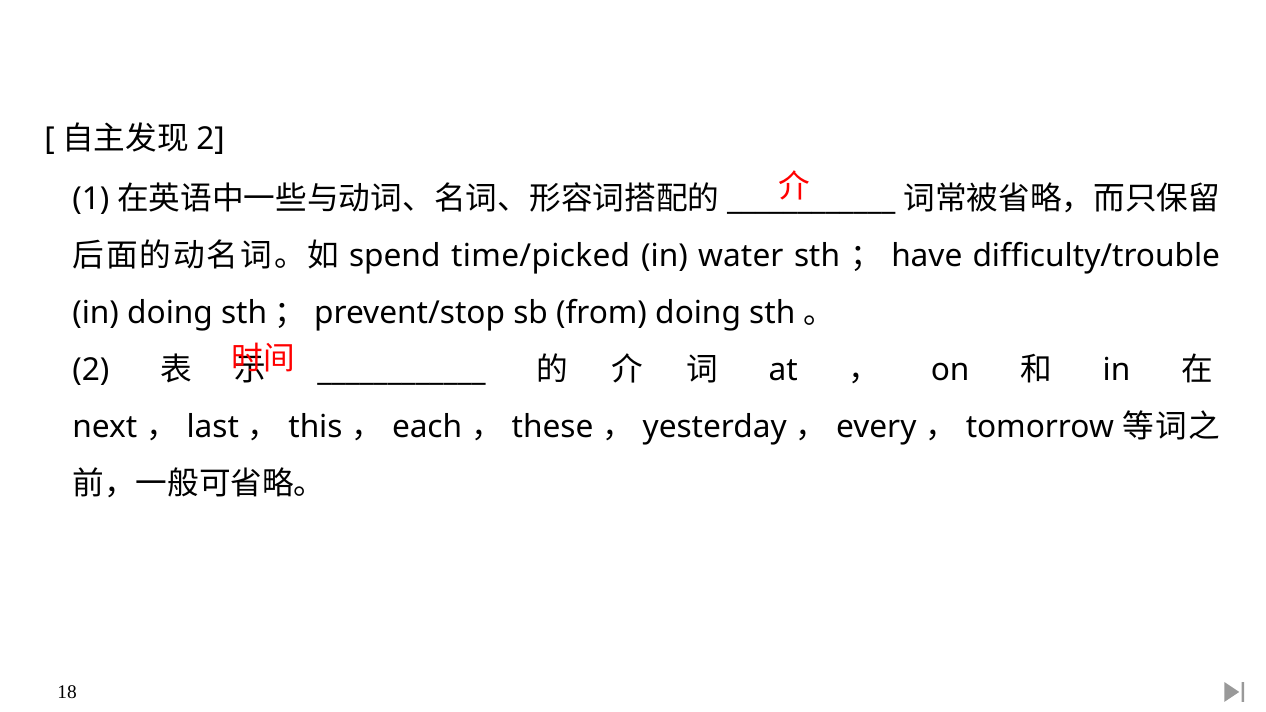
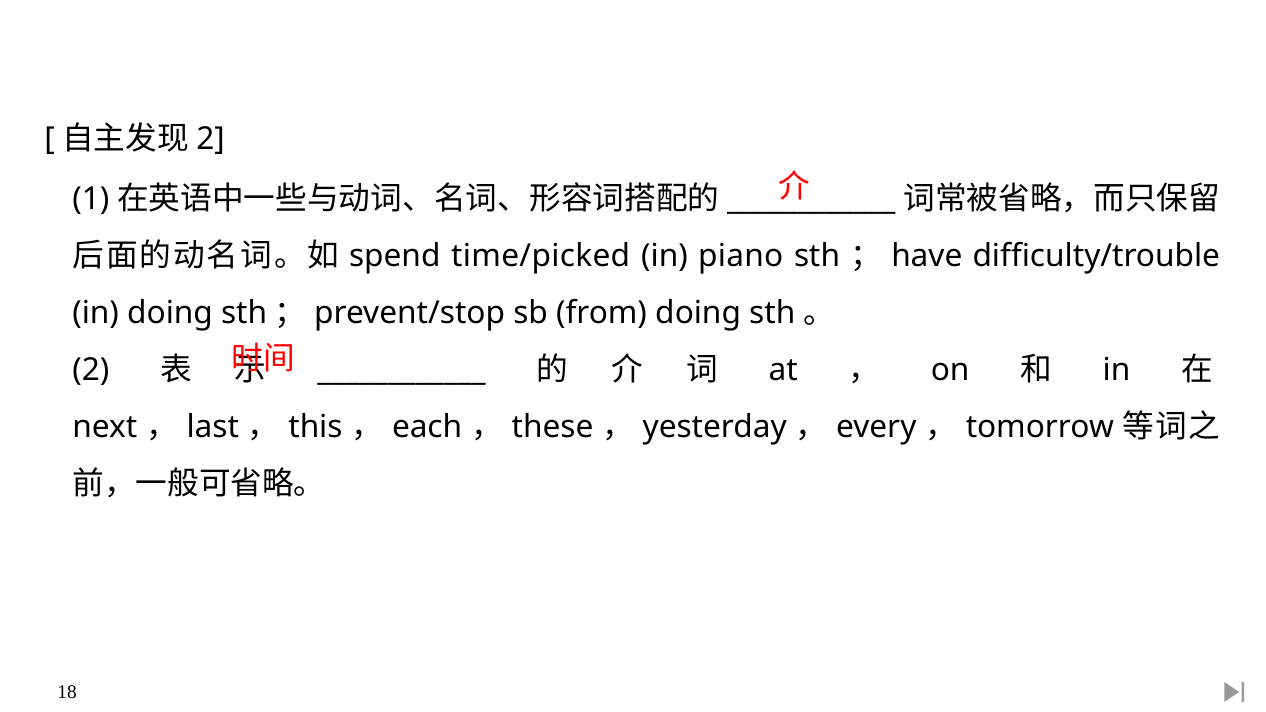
water: water -> piano (741, 256)
